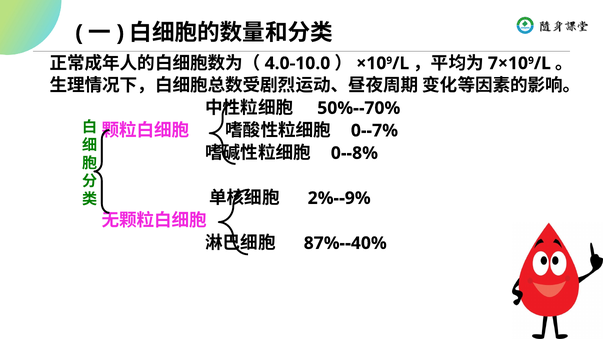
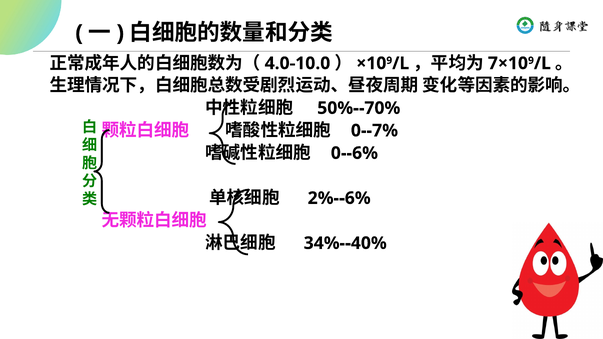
0--8%: 0--8% -> 0--6% (354, 153)
2%--9%: 2%--9% -> 2%--6% (339, 198)
87%--40%: 87%--40% -> 34%--40% (345, 243)
